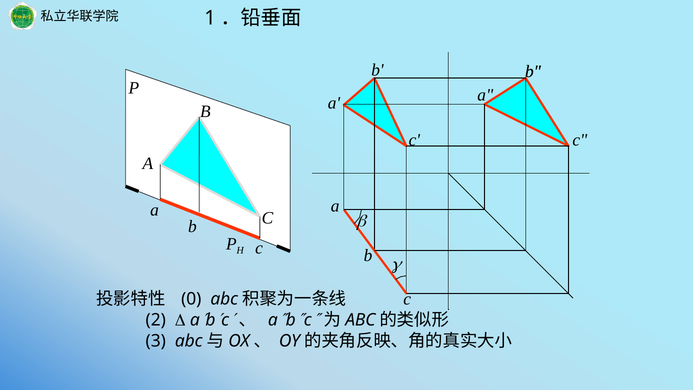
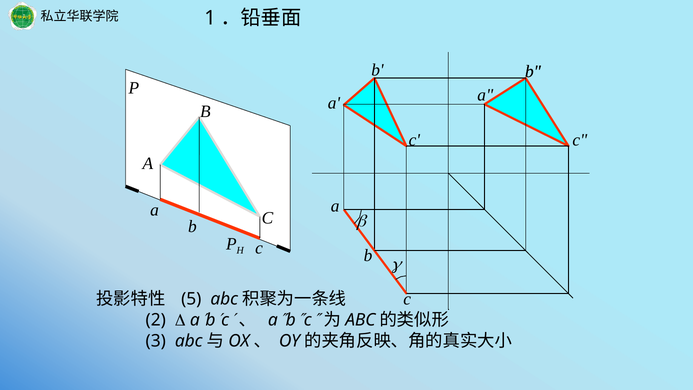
0: 0 -> 5 (191, 299)
